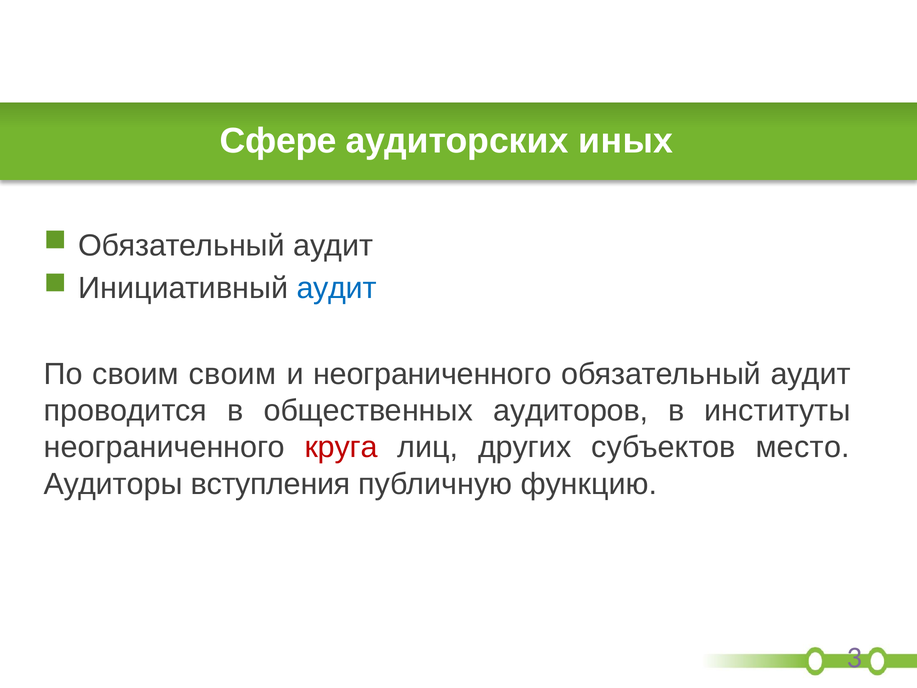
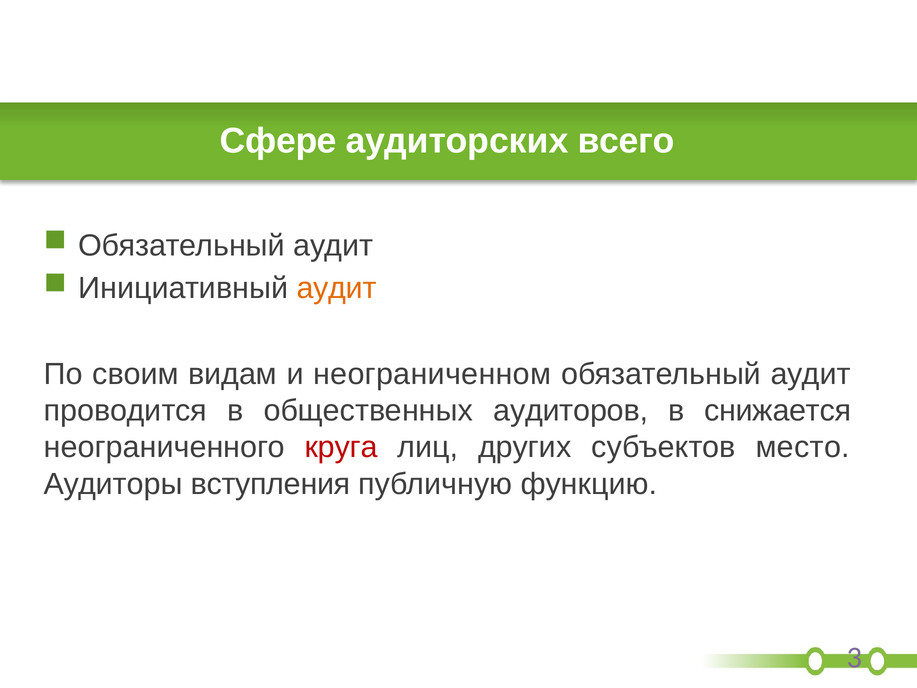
иных: иных -> всего (626, 141)
аудит colour: blue -> orange (337, 288)
своим своим: своим -> видам (233, 374)
и неограниченного: неограниченного -> неограниченном (432, 374)
институты: институты -> снижается (778, 411)
